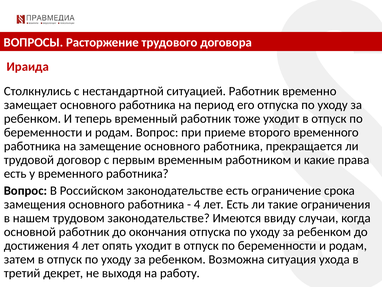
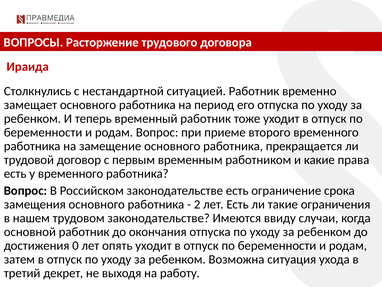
4: 4 -> 2 (197, 204)
достижения 4: 4 -> 0 (75, 245)
